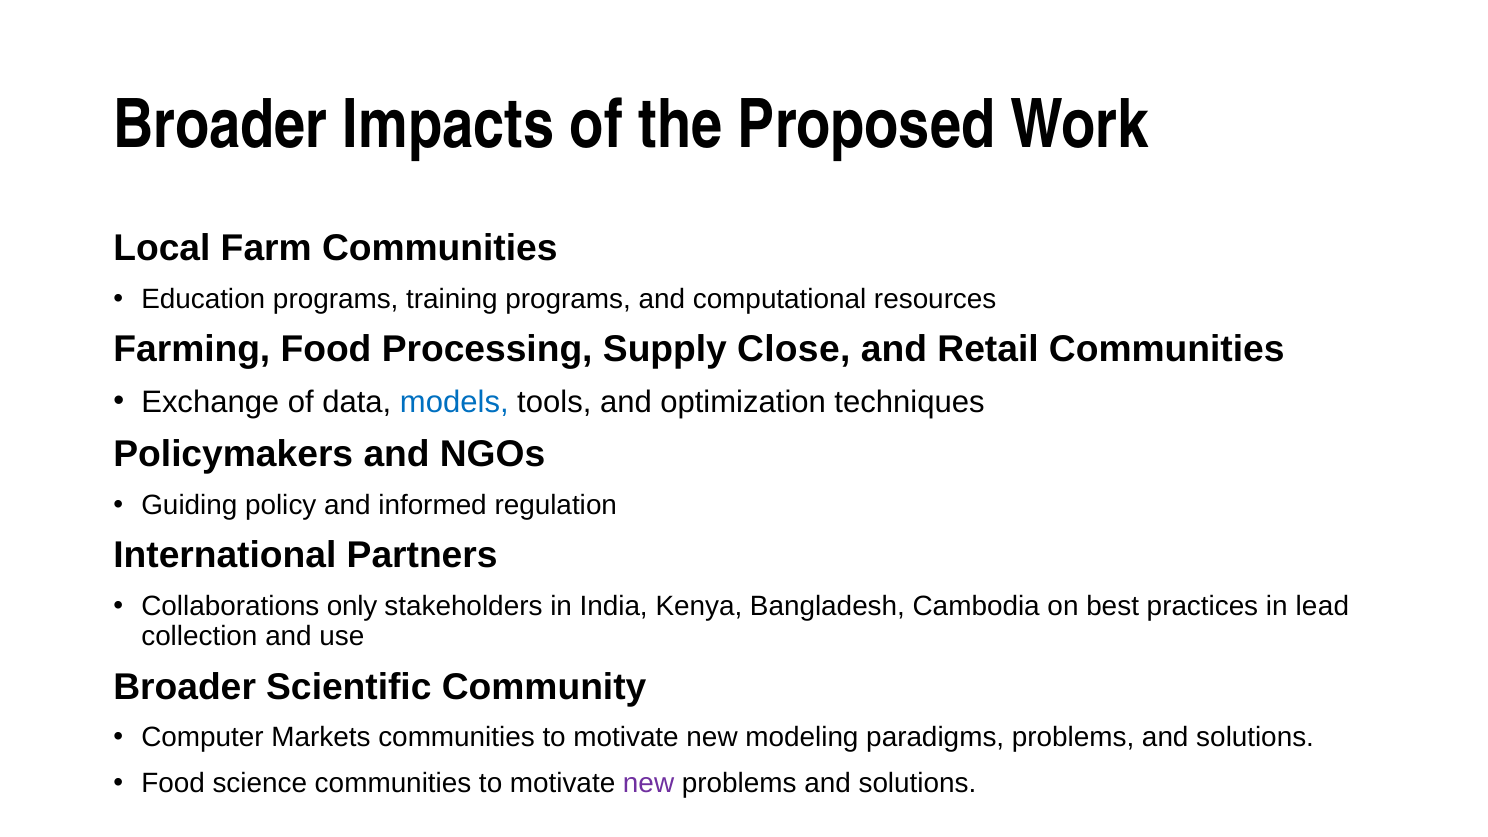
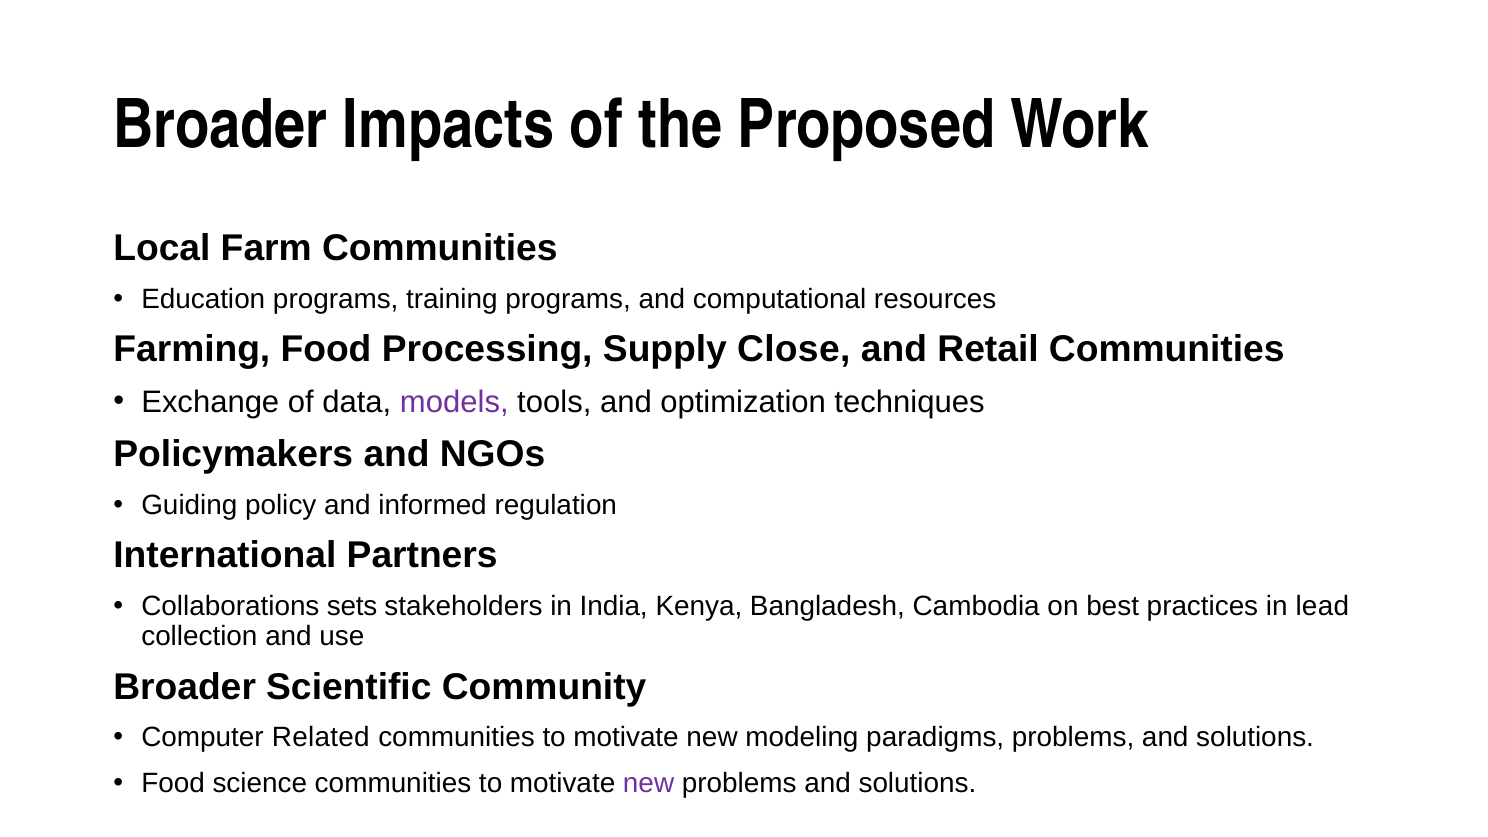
models colour: blue -> purple (454, 402)
only: only -> sets (352, 606)
Markets: Markets -> Related (321, 738)
